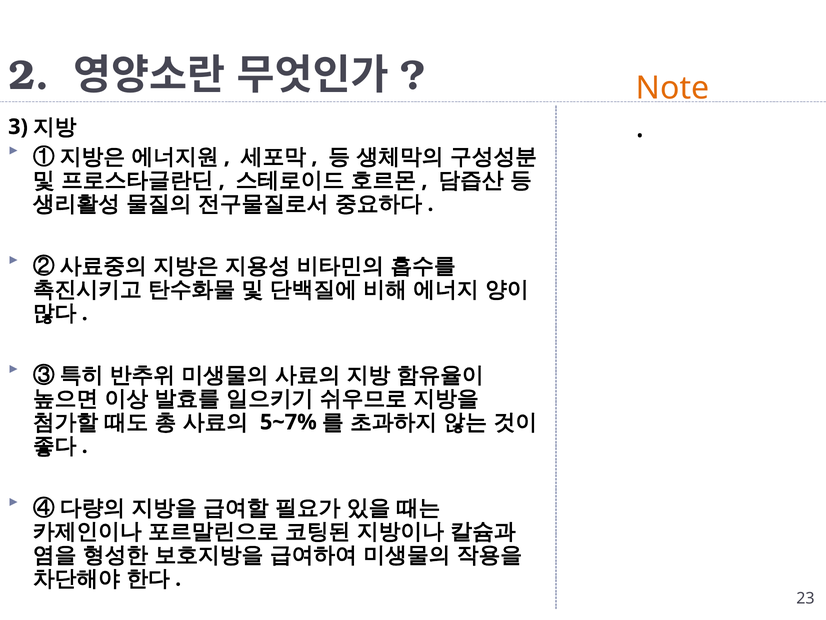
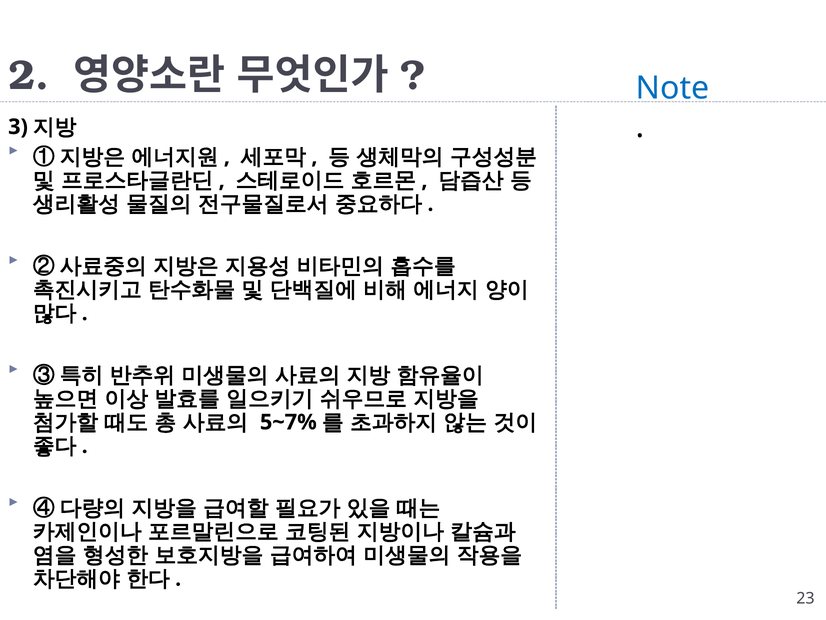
Note colour: orange -> blue (672, 88)
